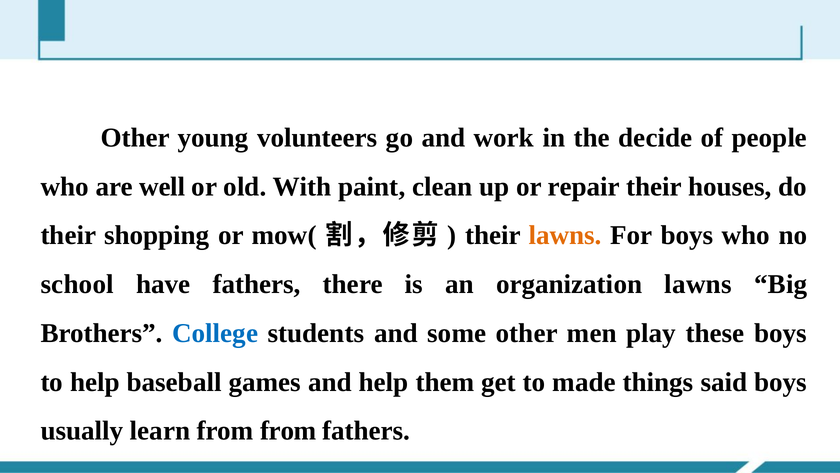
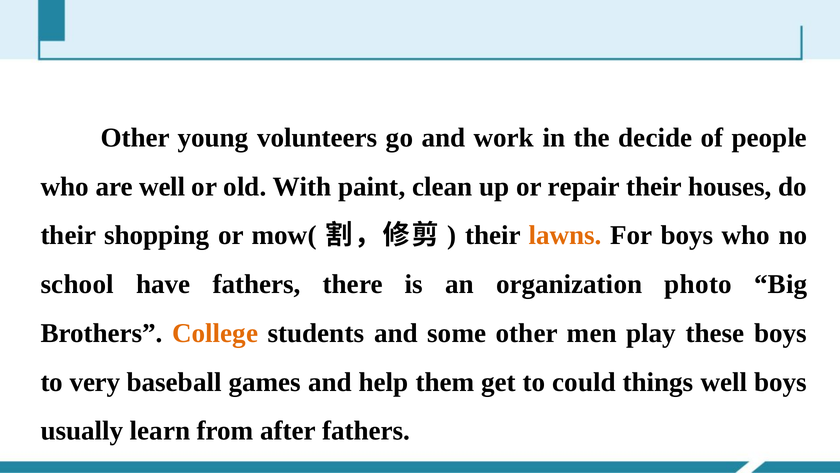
organization lawns: lawns -> photo (698, 284)
College colour: blue -> orange (215, 333)
to help: help -> very (95, 382)
made: made -> could (584, 382)
things said: said -> well (724, 382)
from from: from -> after (288, 431)
